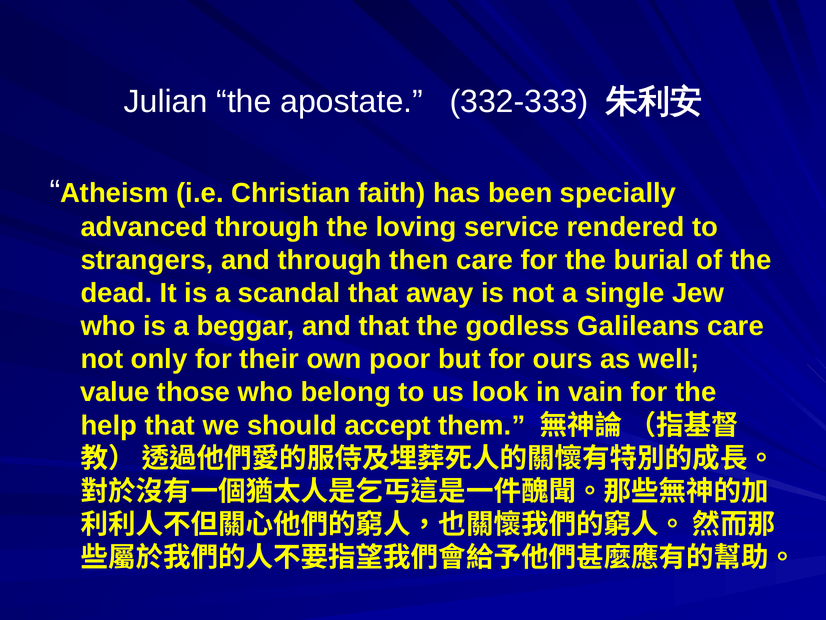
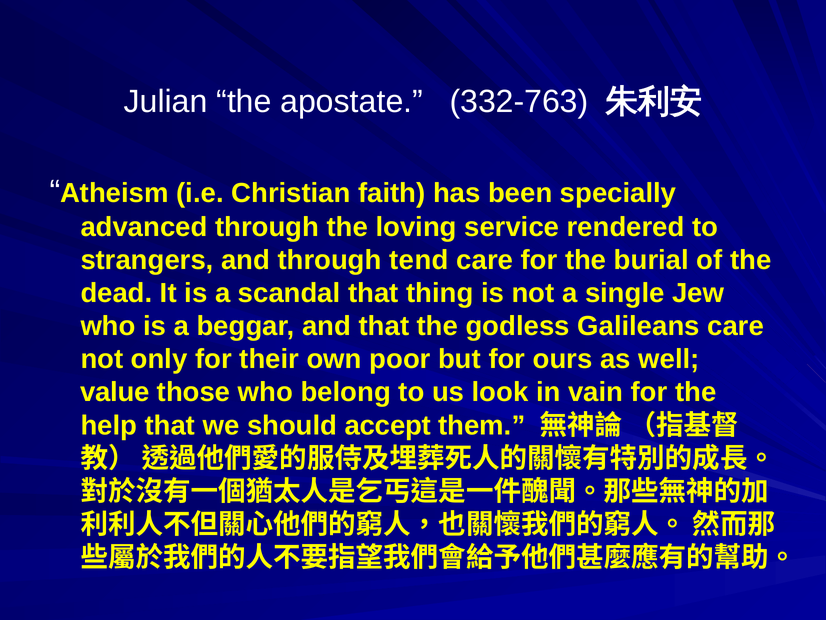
332-333: 332-333 -> 332-763 (519, 101)
then: then -> tend (419, 260)
away: away -> thing (440, 293)
